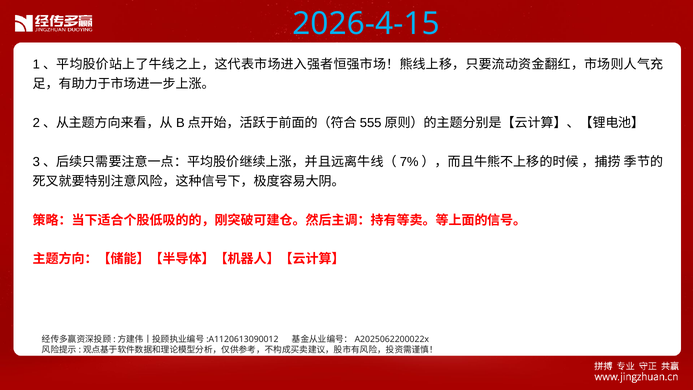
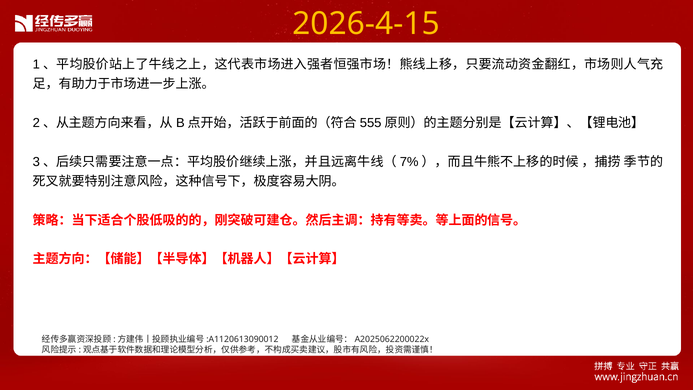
2026-4-15 colour: light blue -> yellow (366, 24)
